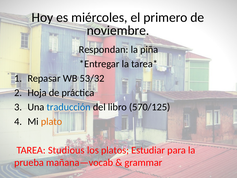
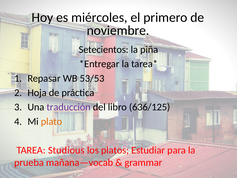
Respondan: Respondan -> Setecientos (104, 49)
53/32: 53/32 -> 53/53 (92, 78)
traducción colour: blue -> purple (69, 107)
570/125: 570/125 -> 636/125 (150, 107)
